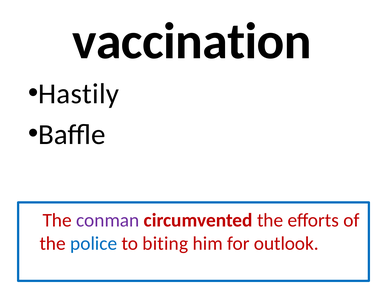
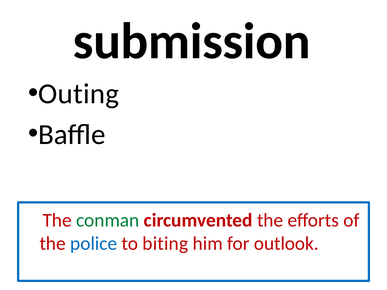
vaccination: vaccination -> submission (192, 41)
Hastily: Hastily -> Outing (79, 94)
conman colour: purple -> green (108, 220)
